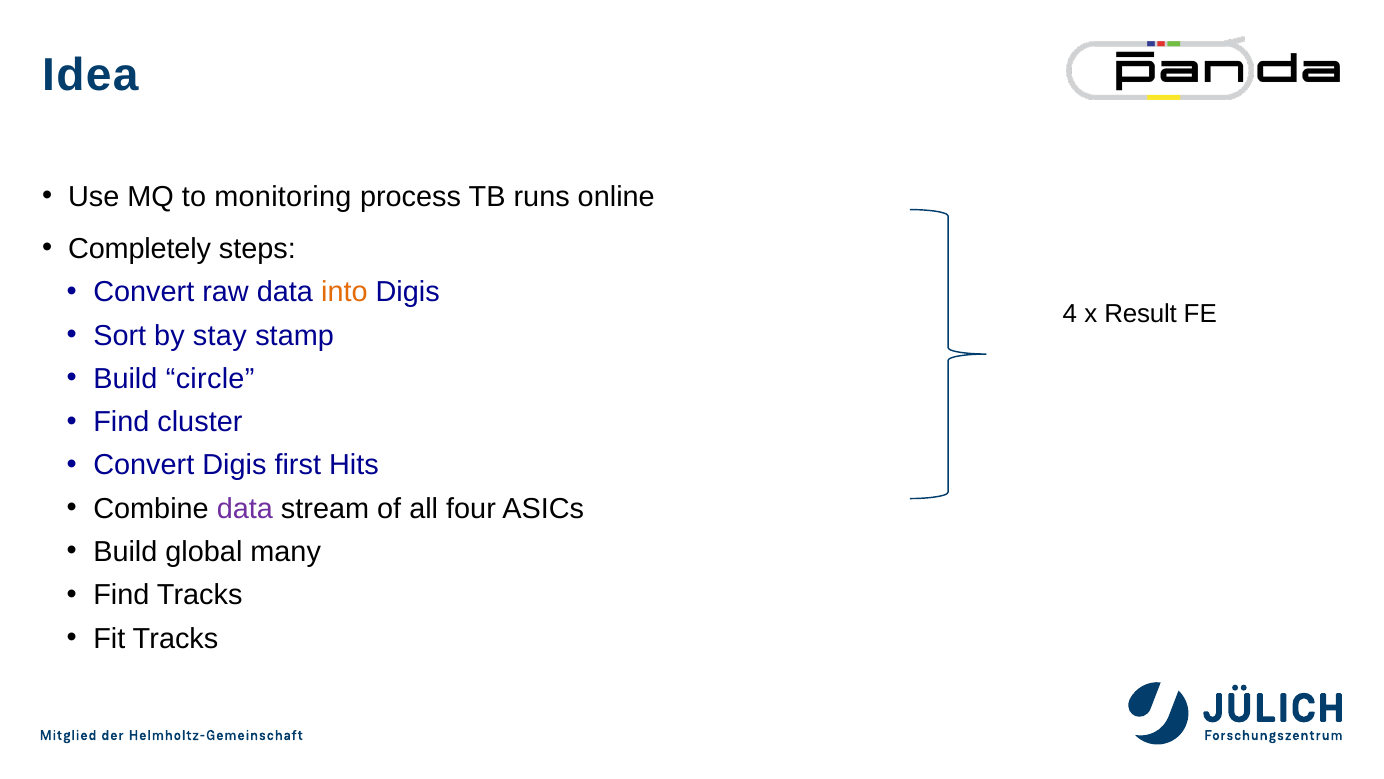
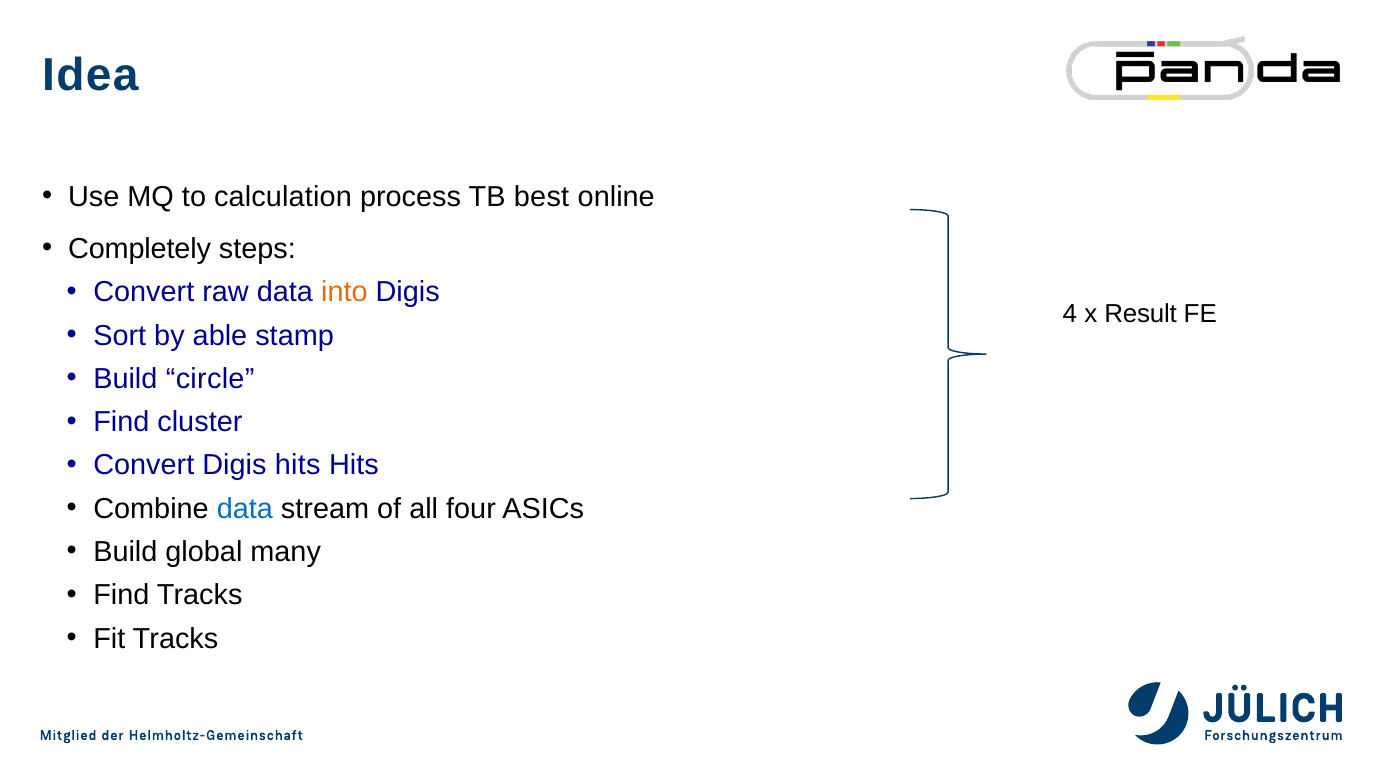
monitoring: monitoring -> calculation (283, 197)
runs: runs -> best (542, 197)
stay: stay -> able (220, 335)
Digis first: first -> hits (298, 465)
data colour: purple -> blue (245, 508)
